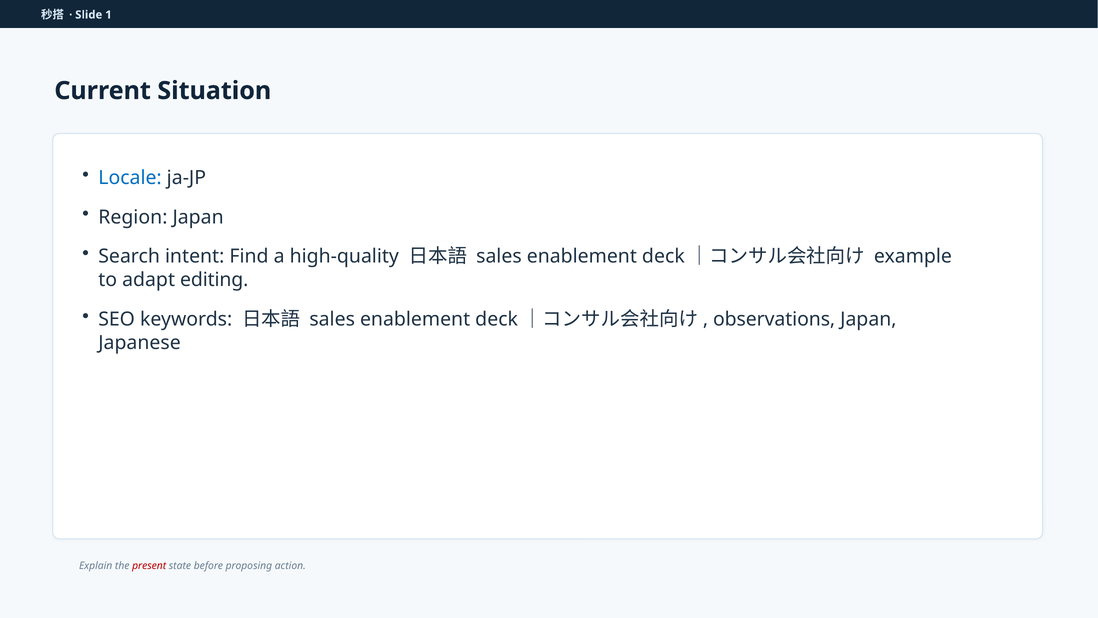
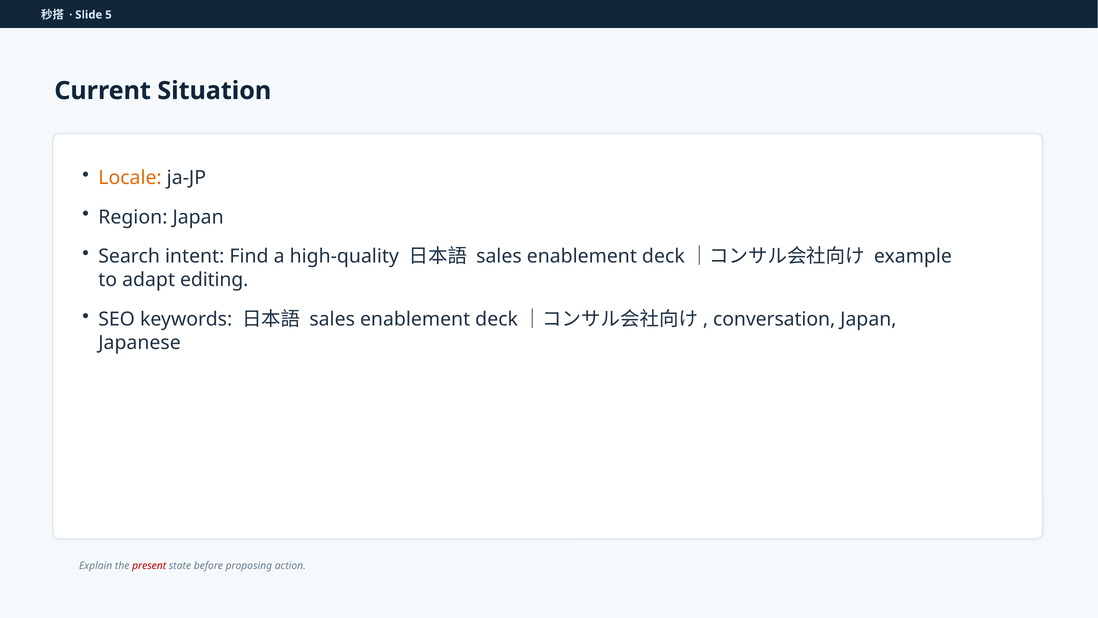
1: 1 -> 5 (108, 15)
Locale colour: blue -> orange (130, 178)
observations: observations -> conversation (774, 319)
